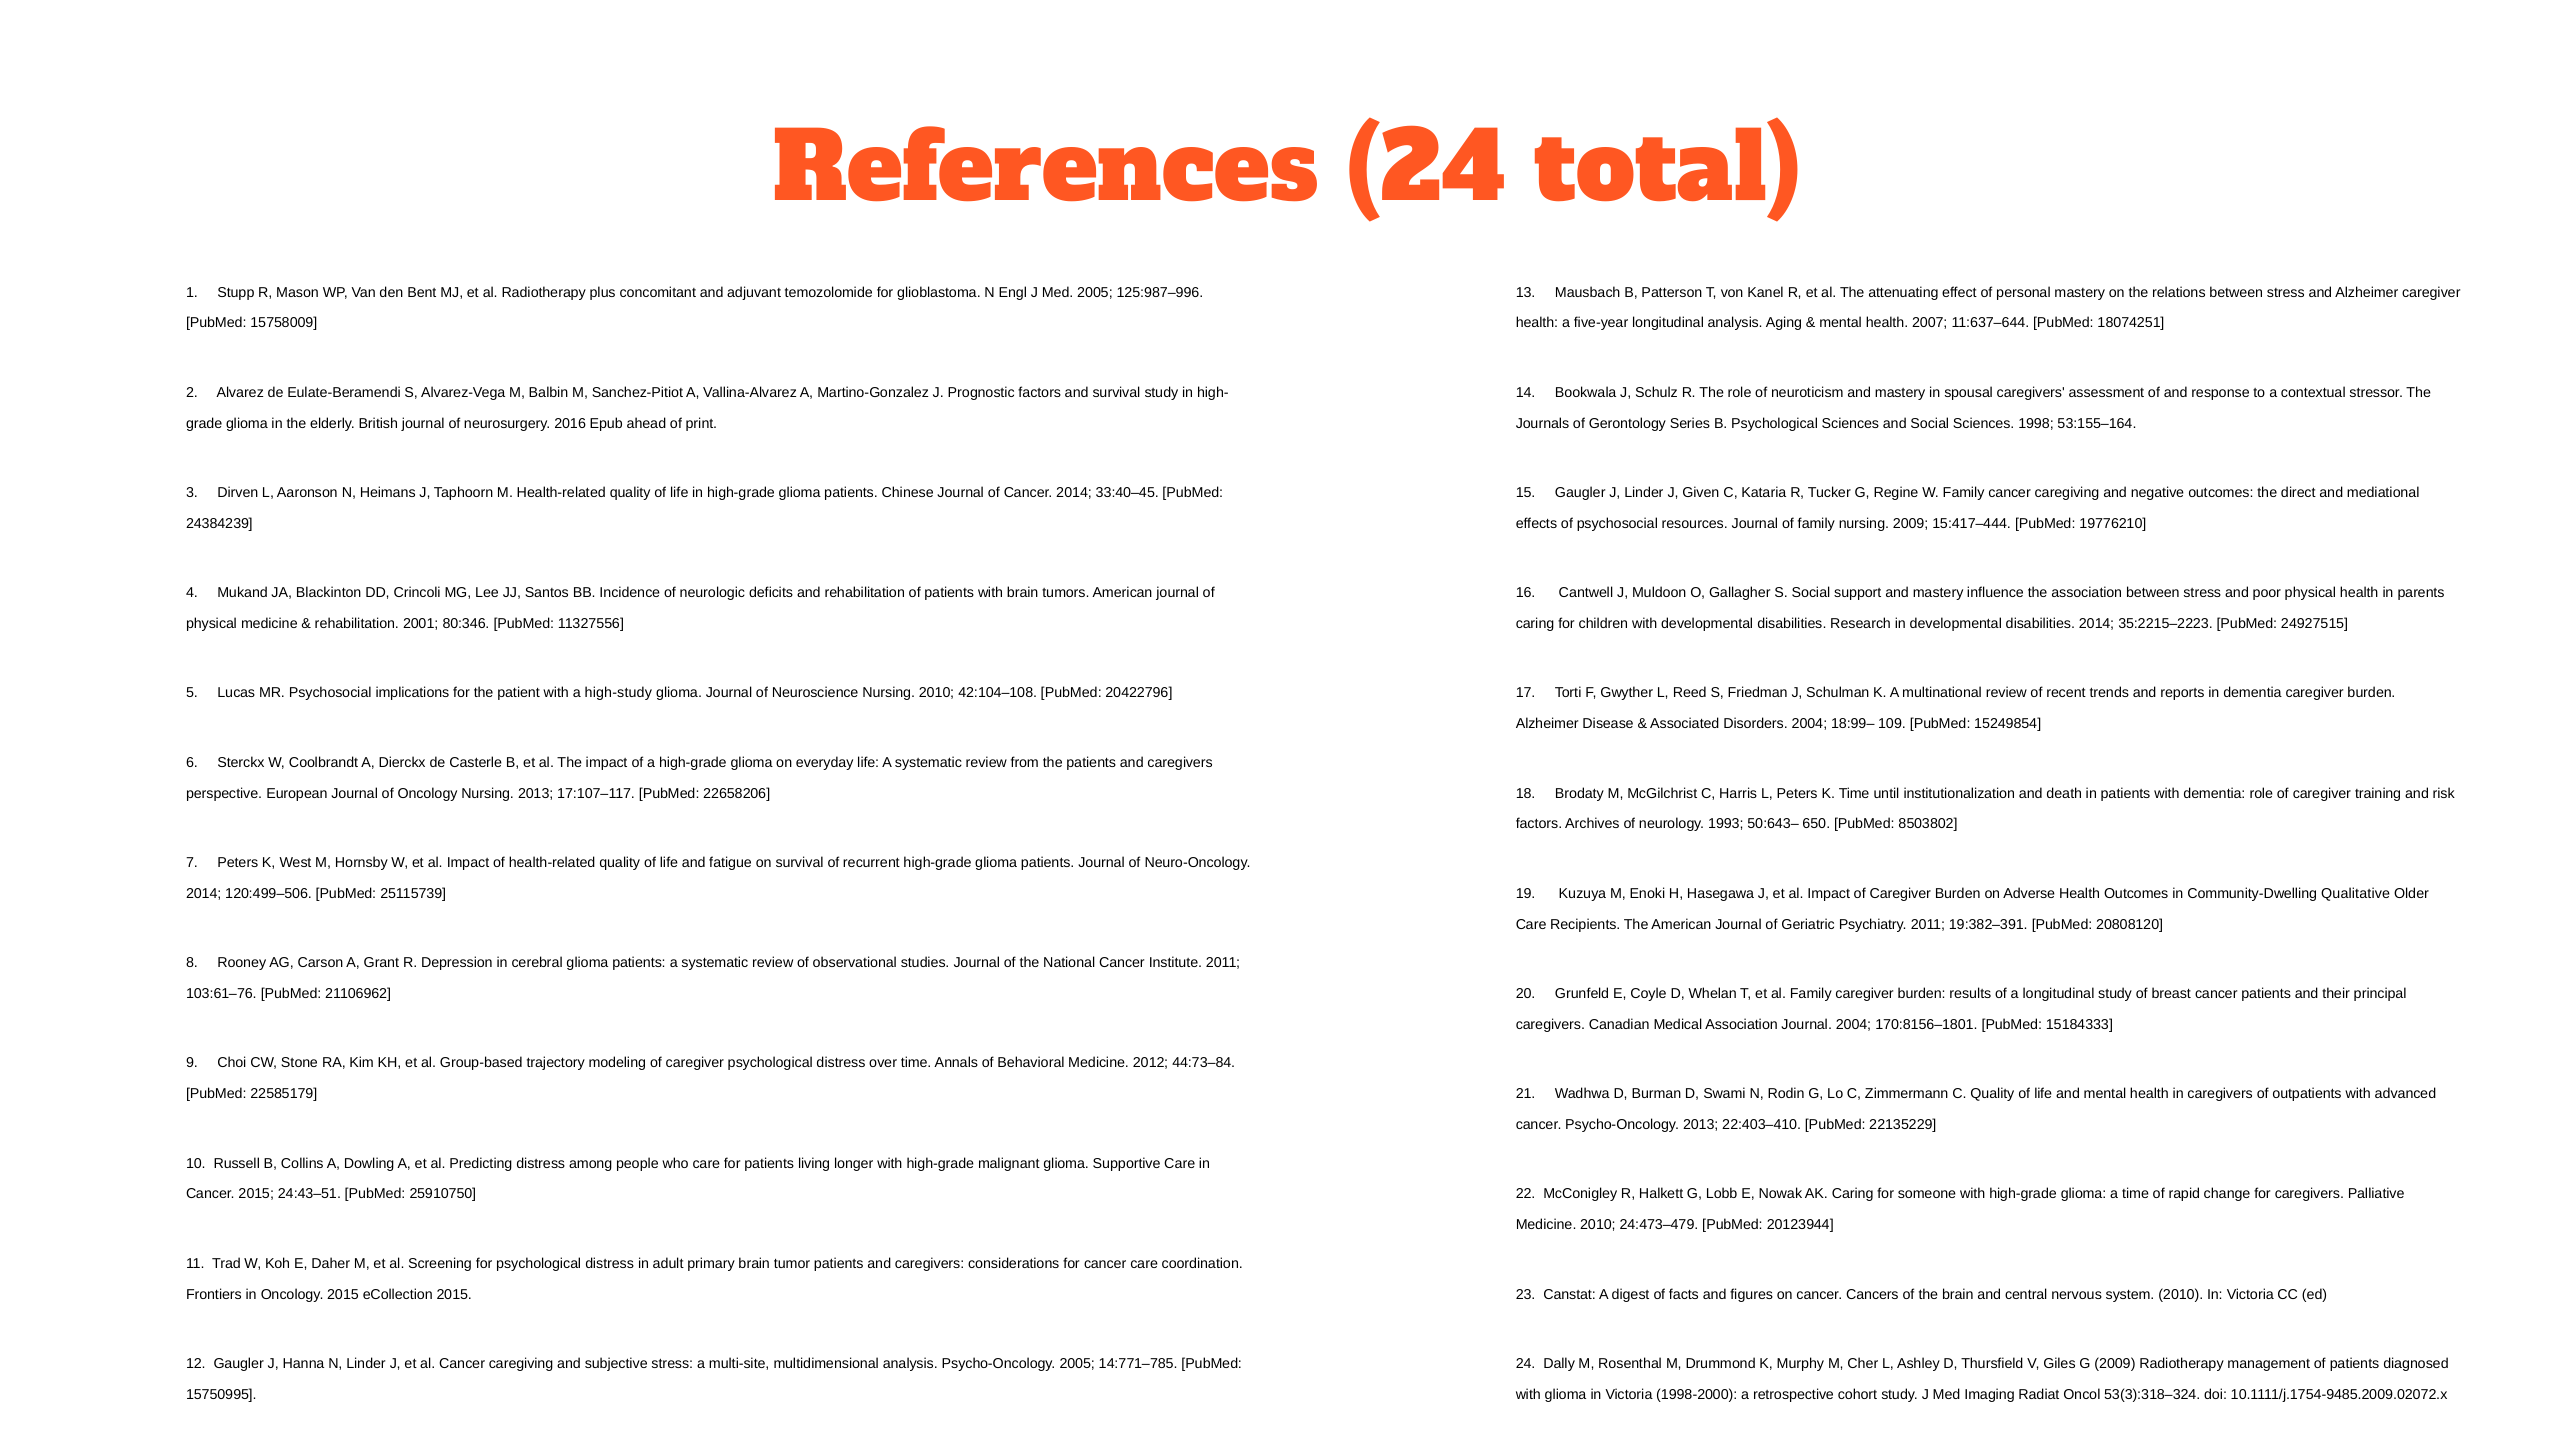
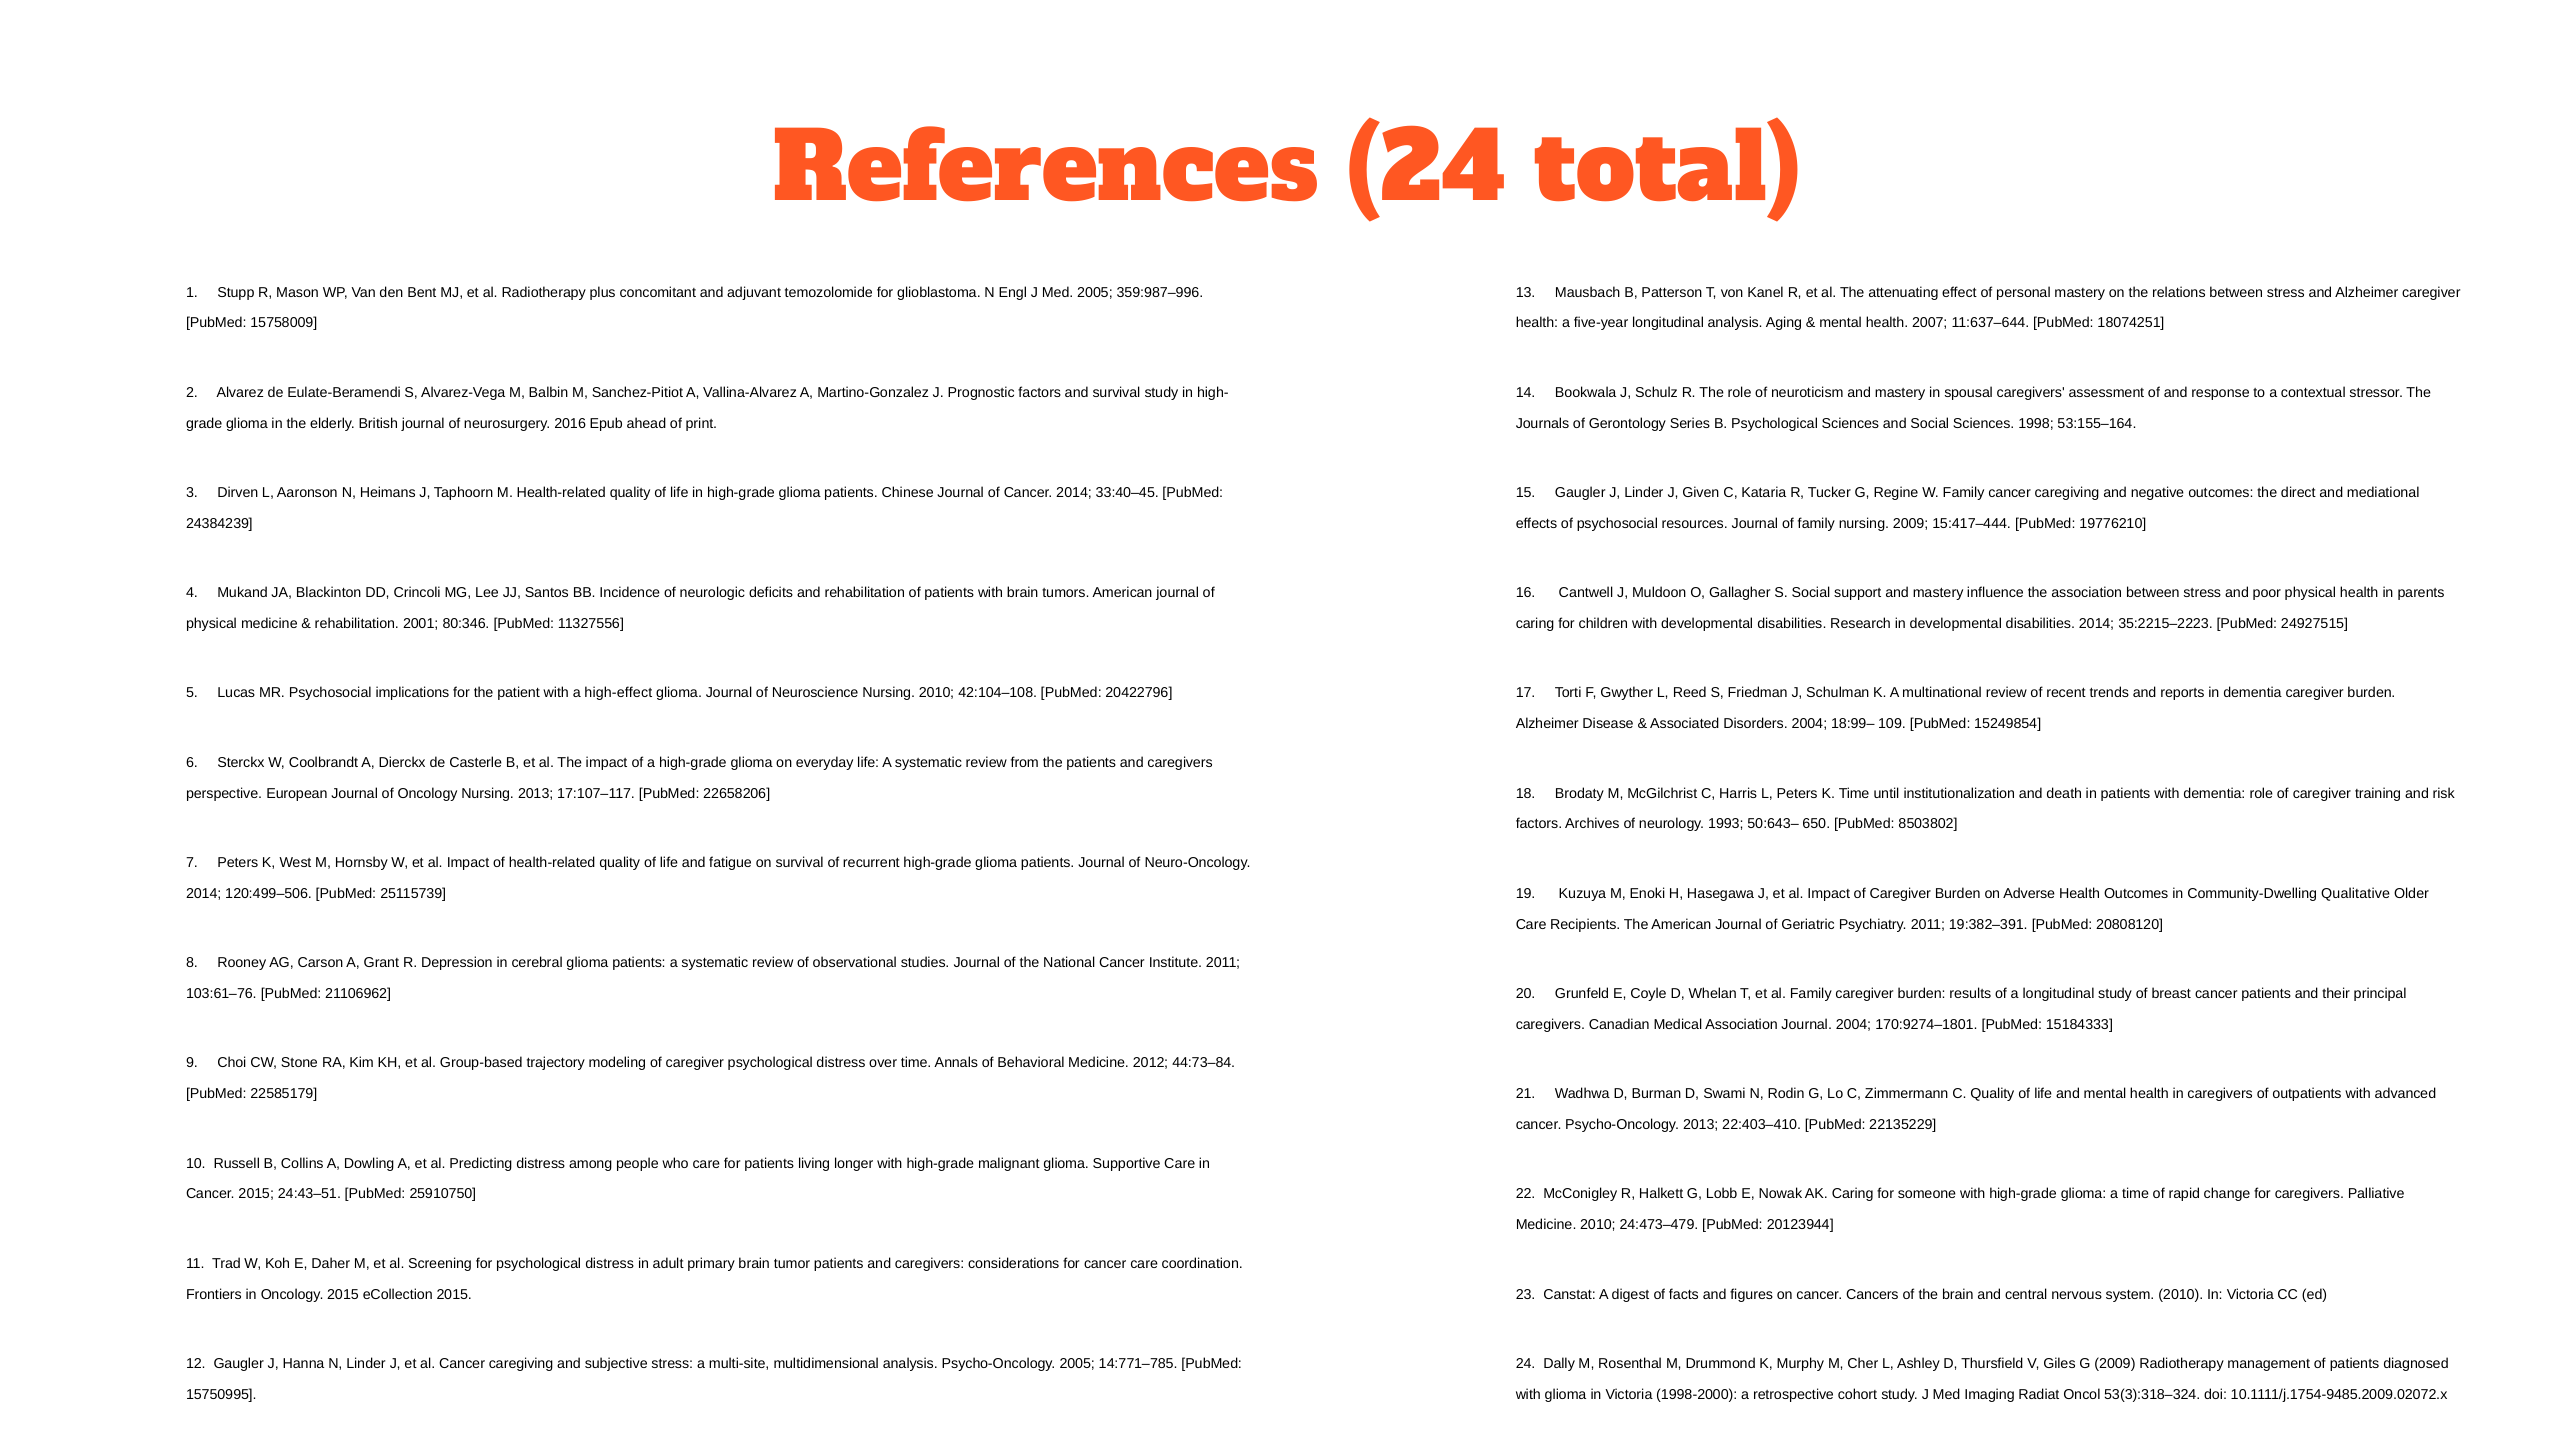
125:987–996: 125:987–996 -> 359:987–996 (1160, 292)
high-study: high-study -> high-effect (618, 693)
170:8156–1801: 170:8156–1801 -> 170:9274–1801 (1926, 1025)
